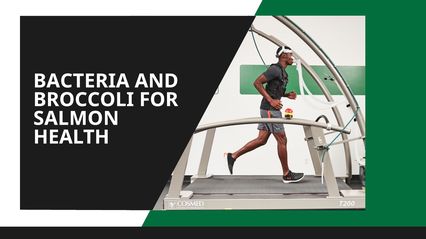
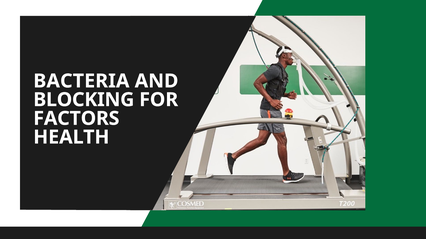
BROCCOLI: BROCCOLI -> BLOCKING (84, 100)
SALMON: SALMON -> FACTORS (76, 119)
